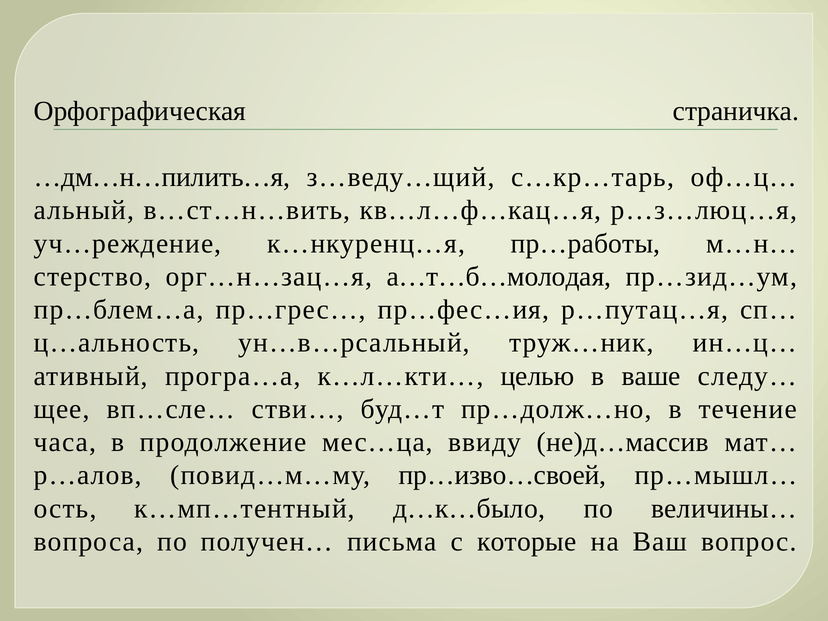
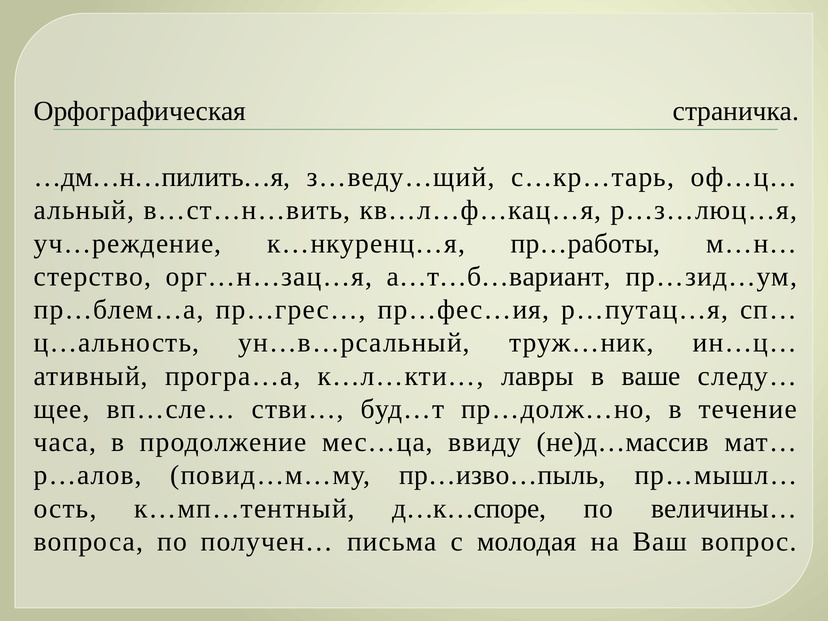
а…т…б…молодая: а…т…б…молодая -> а…т…б…вариант (499, 277)
целью: целью -> лавры (537, 376)
пр…изво…своей: пр…изво…своей -> пр…изво…пыль (502, 475)
д…к…было: д…к…было -> д…к…споре (469, 508)
которые: которые -> молодая (527, 542)
